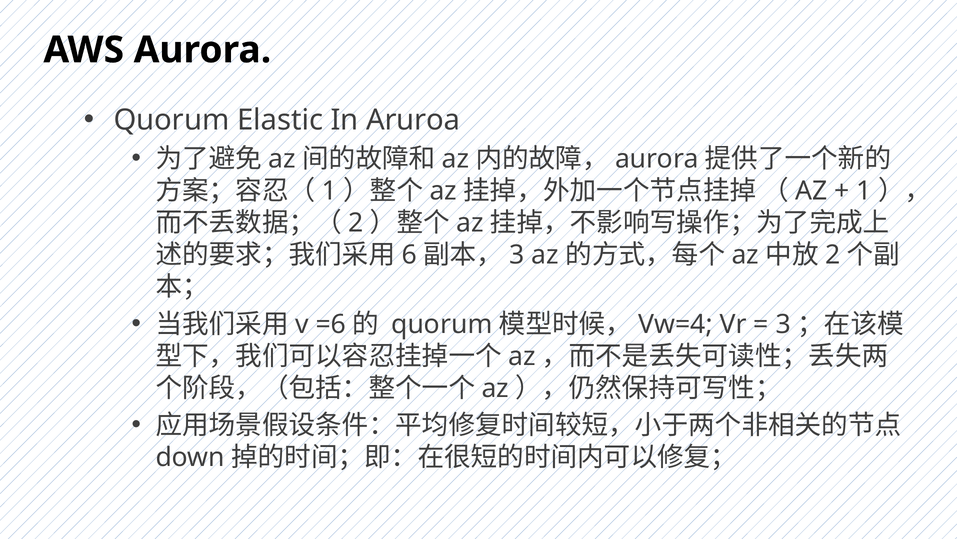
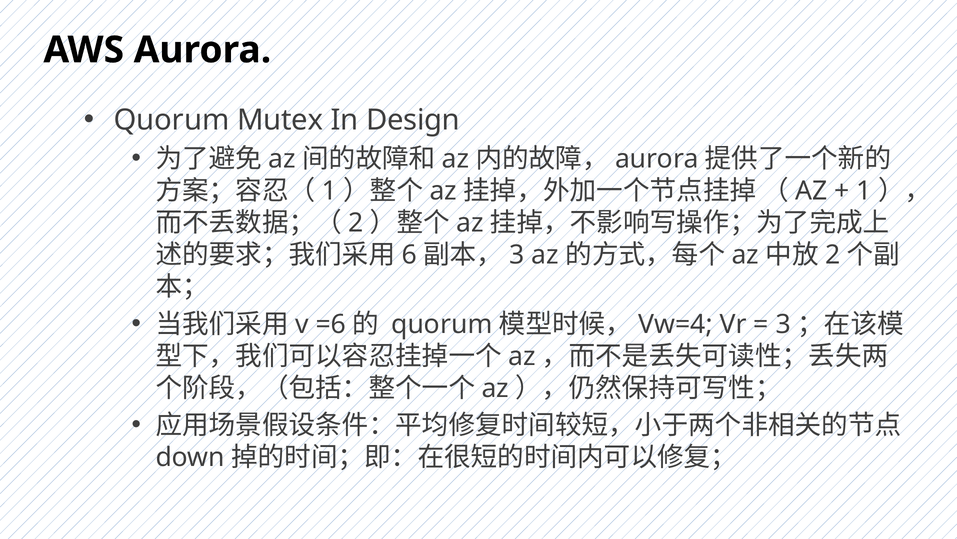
Elastic: Elastic -> Mutex (280, 120)
Aruroa: Aruroa -> Design (413, 120)
